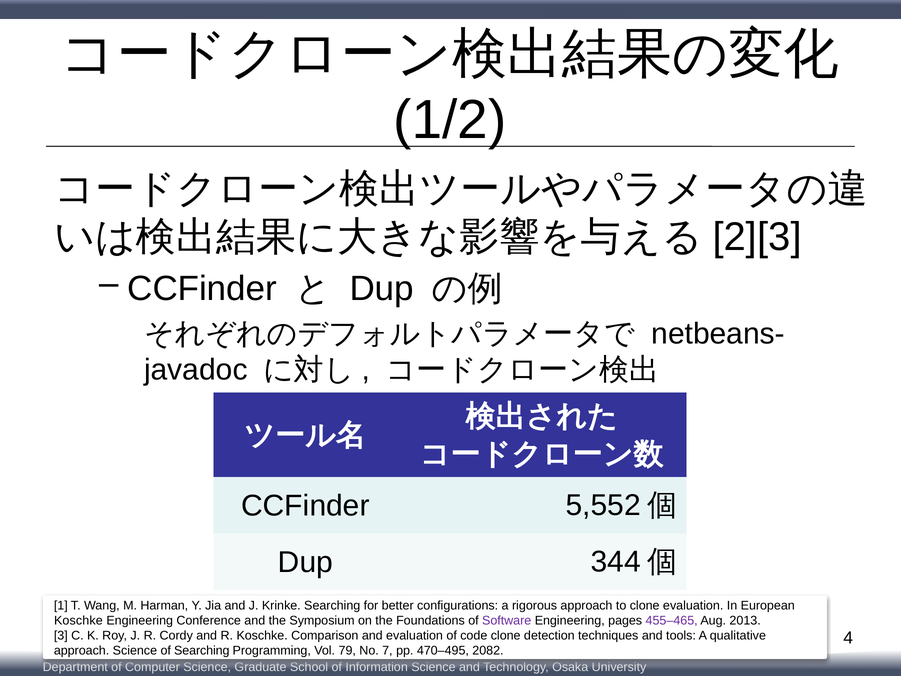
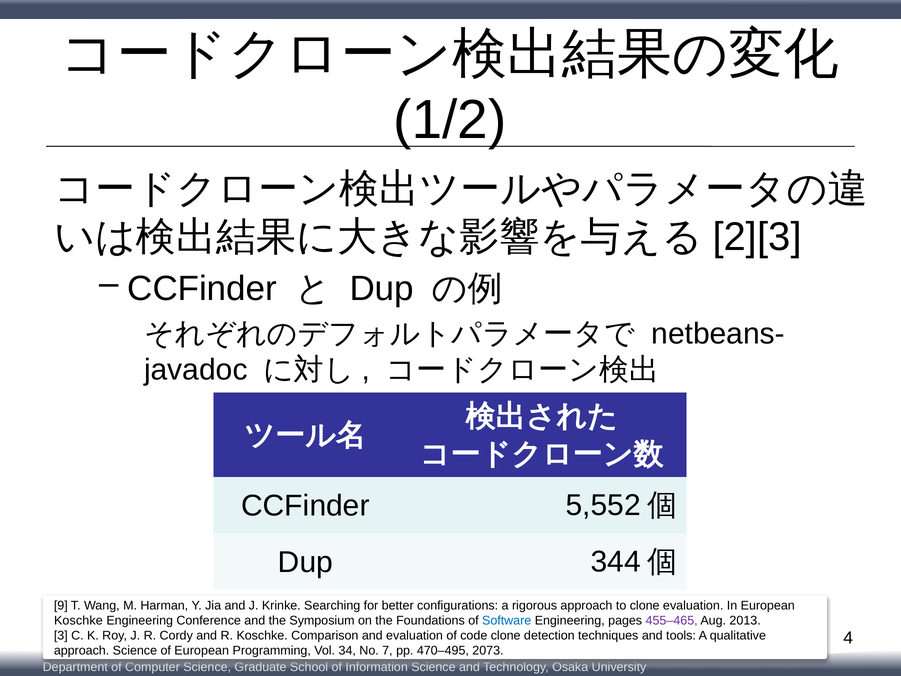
1: 1 -> 9 (61, 605)
Software colour: purple -> blue (507, 620)
of Searching: Searching -> European (202, 650)
79: 79 -> 34 (347, 650)
2082: 2082 -> 2073 (488, 650)
